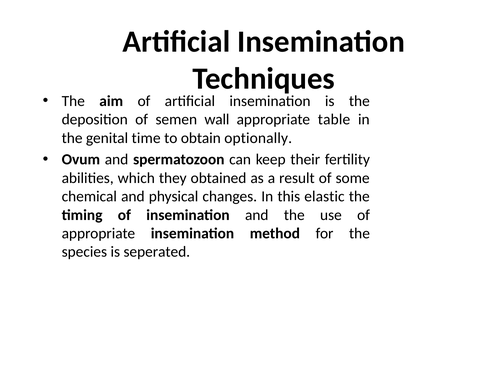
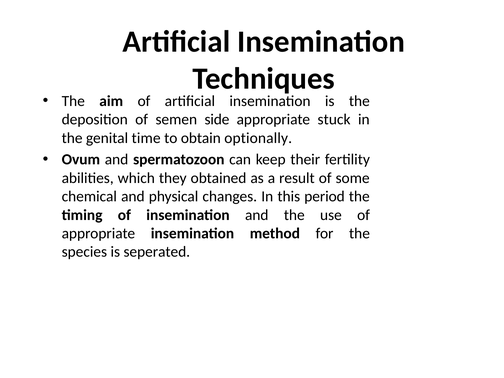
wall: wall -> side (217, 120)
table: table -> stuck (334, 120)
elastic: elastic -> period (325, 196)
